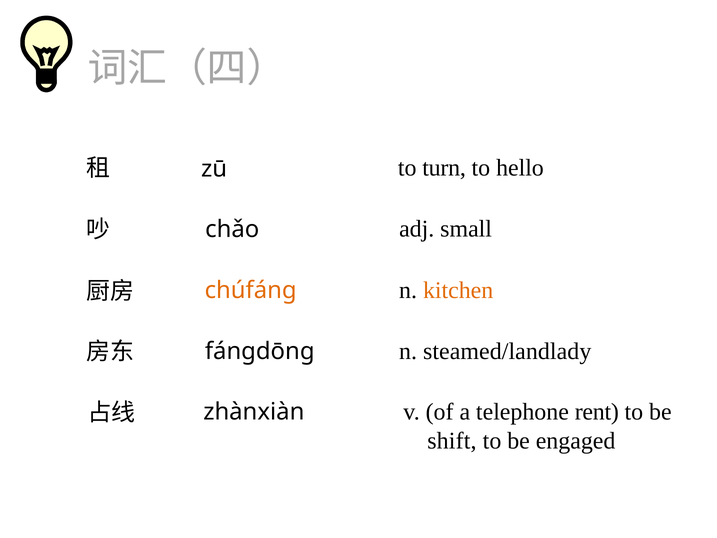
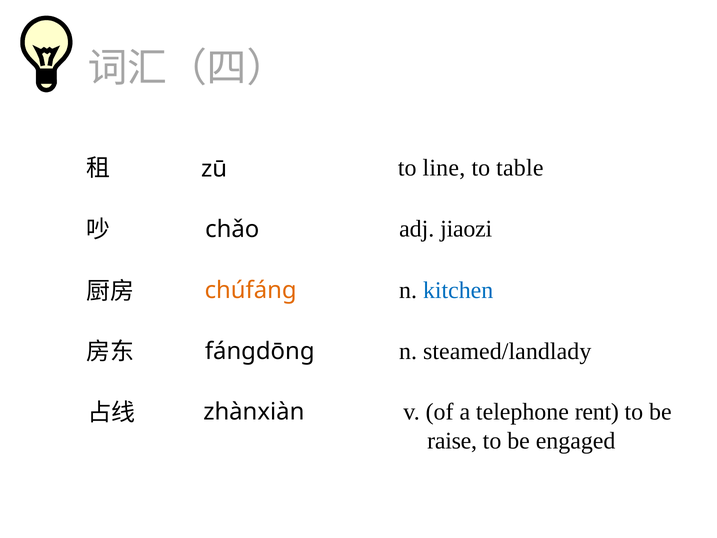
turn: turn -> line (444, 168)
hello: hello -> table (520, 168)
small: small -> jiaozi (466, 229)
kitchen colour: orange -> blue (458, 290)
shift: shift -> raise (452, 441)
